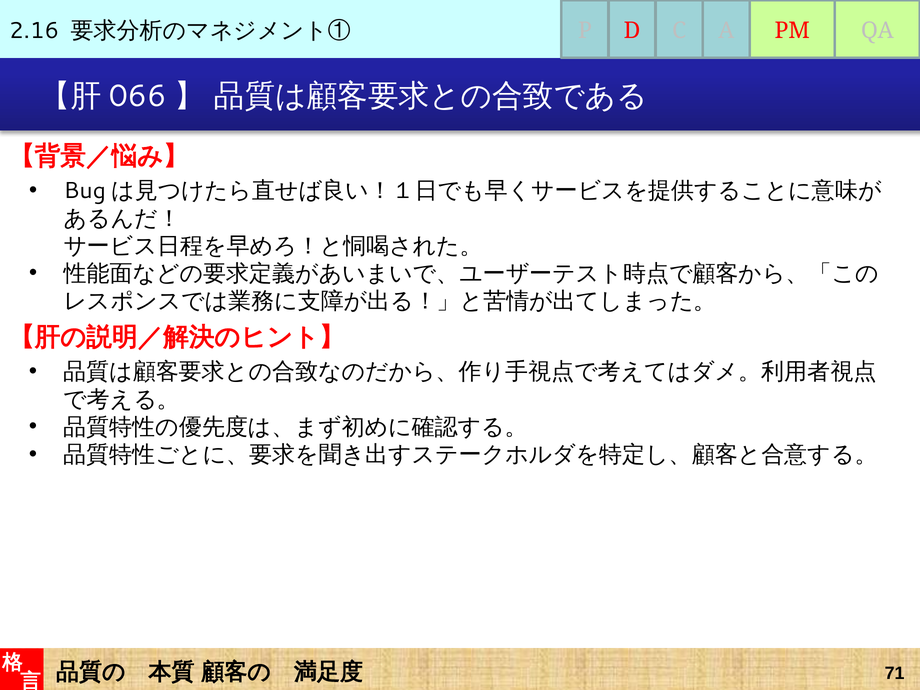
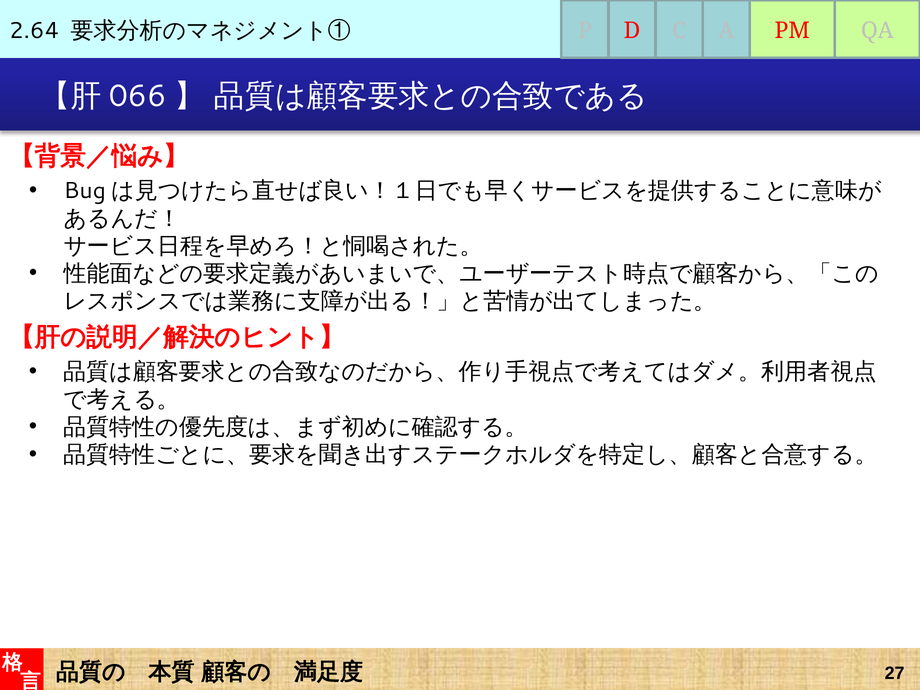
2.16: 2.16 -> 2.64 (34, 31)
71: 71 -> 27 (895, 673)
